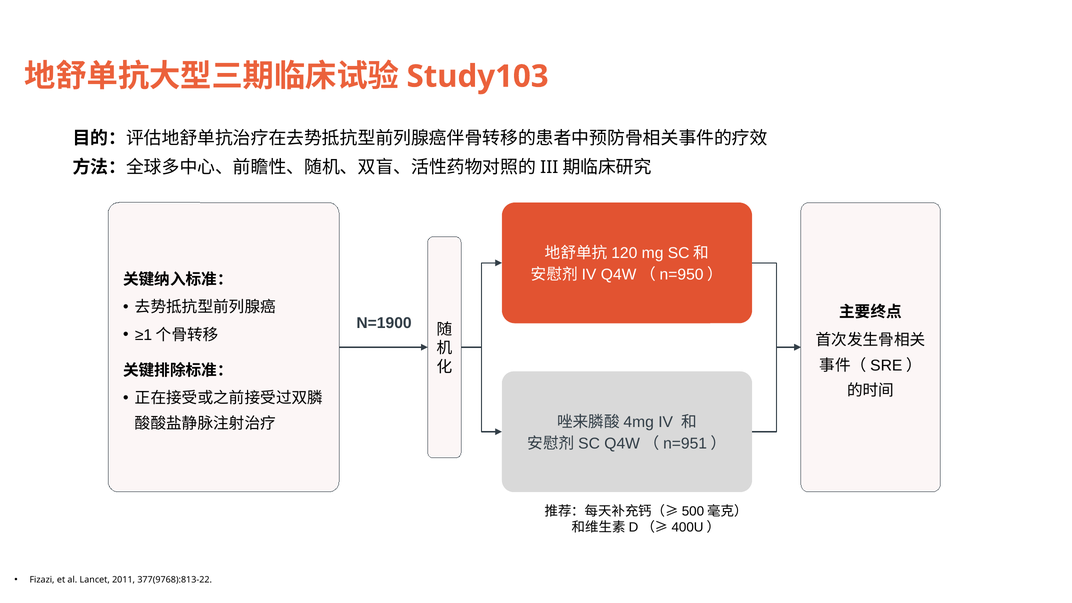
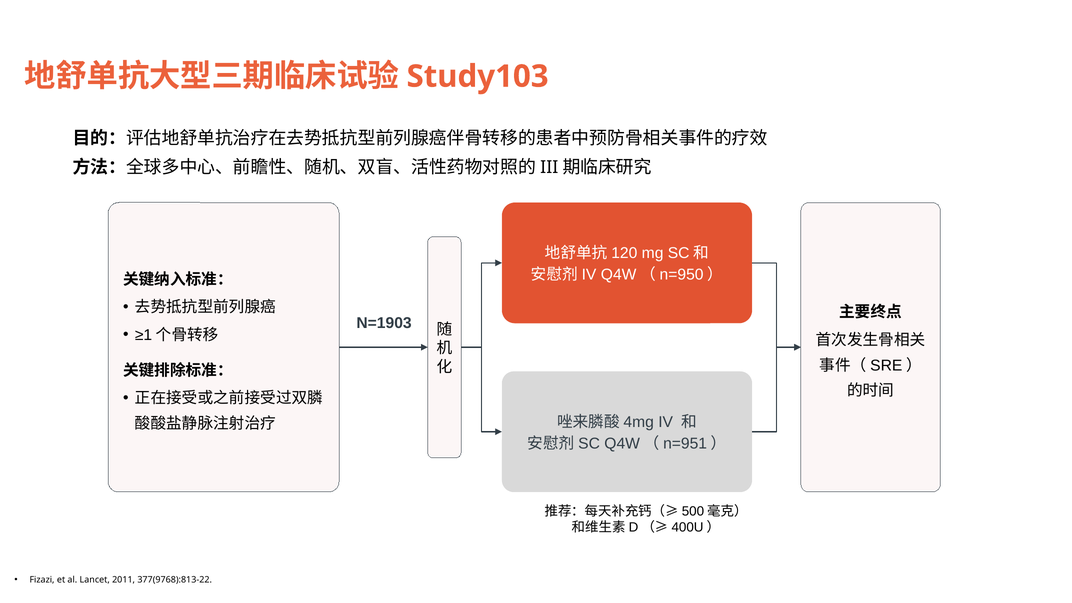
N=1900: N=1900 -> N=1903 (384, 323)
